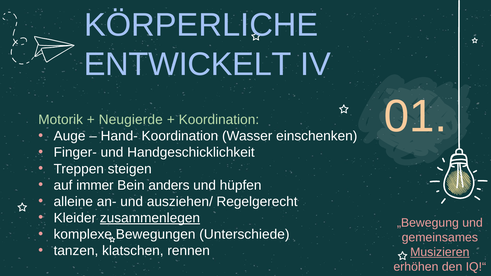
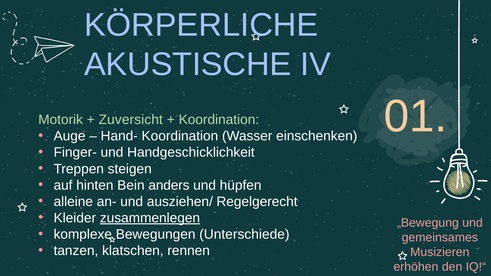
ENTWICKELT: ENTWICKELT -> AKUSTISCHE (188, 64)
Neugierde: Neugierde -> Zuversicht (131, 120)
immer: immer -> hinten (95, 185)
Musizieren underline: present -> none (440, 252)
